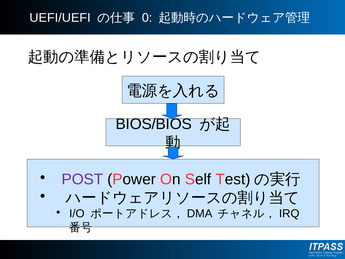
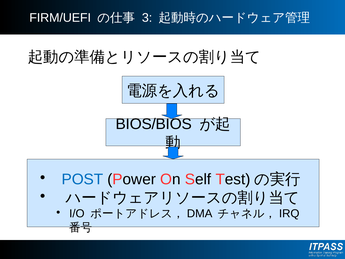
UEFI/UEFI: UEFI/UEFI -> FIRM/UEFI (60, 18)
0: 0 -> 3 (147, 18)
POST colour: purple -> blue (82, 179)
